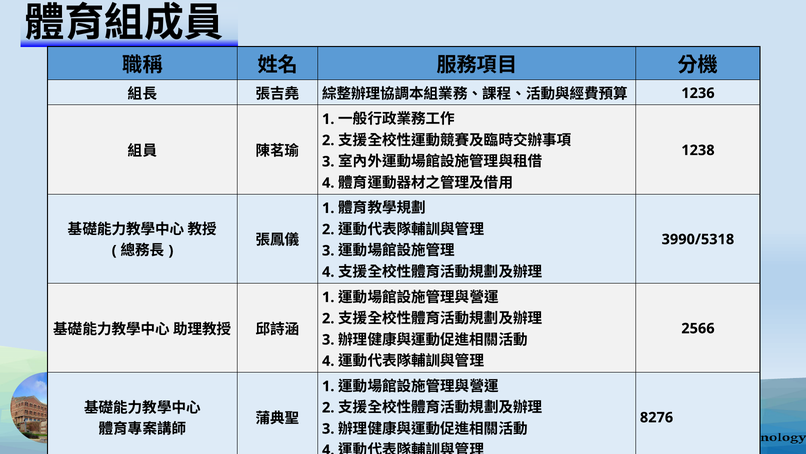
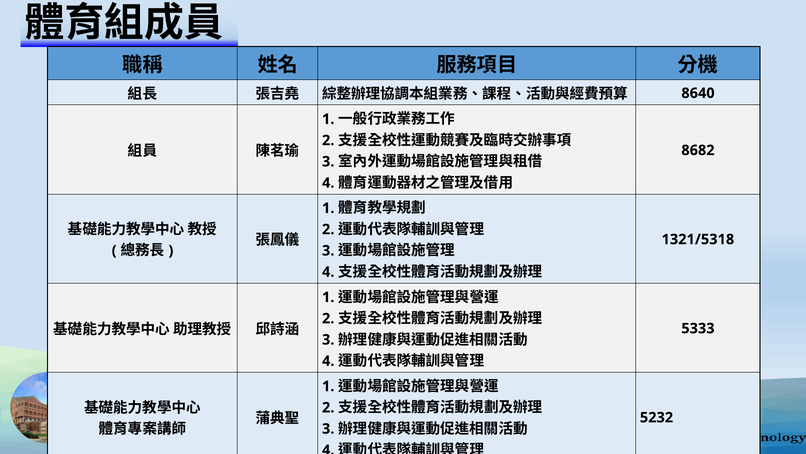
1236: 1236 -> 8640 (698, 93)
1238: 1238 -> 8682 (698, 150)
3990/5318: 3990/5318 -> 1321/5318 (698, 239)
2566: 2566 -> 5333 (698, 328)
8276: 8276 -> 5232 (657, 417)
